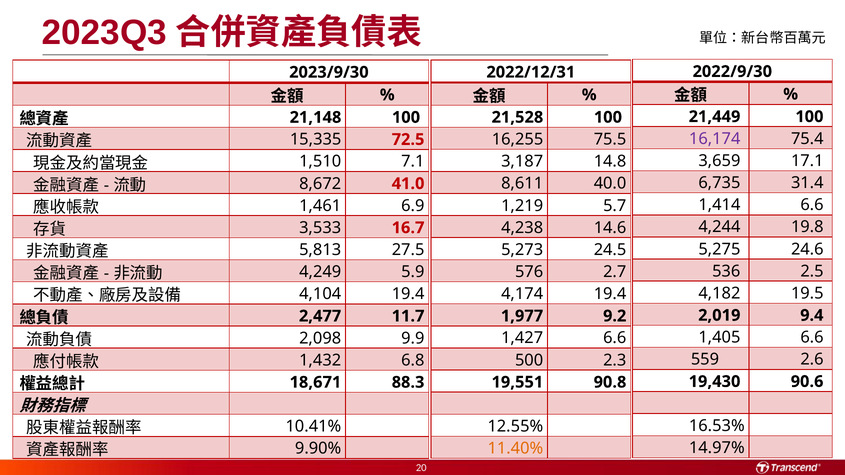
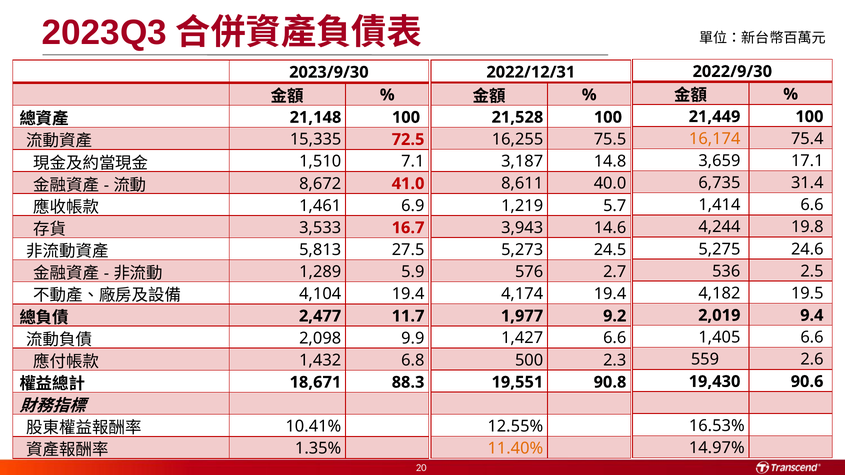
16,174 colour: purple -> orange (715, 139)
4,238: 4,238 -> 3,943 (522, 228)
4,249: 4,249 -> 1,289 (320, 272)
9.90%: 9.90% -> 1.35% (318, 449)
